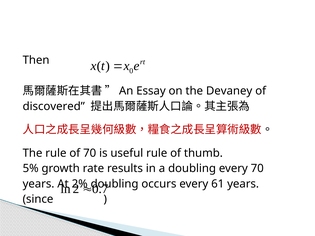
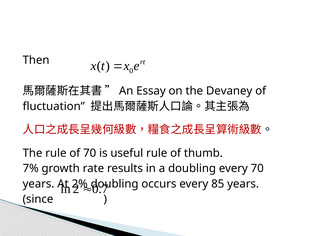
discovered: discovered -> fluctuation (54, 106)
5%: 5% -> 7% (31, 169)
61: 61 -> 85 (218, 184)
